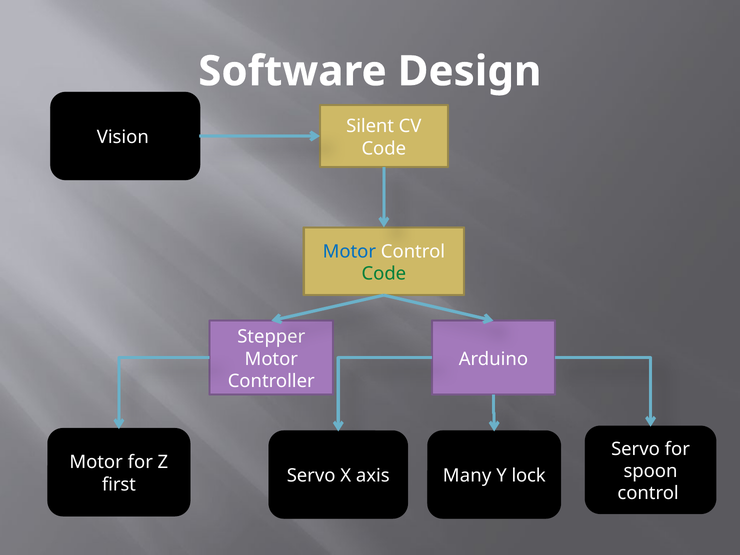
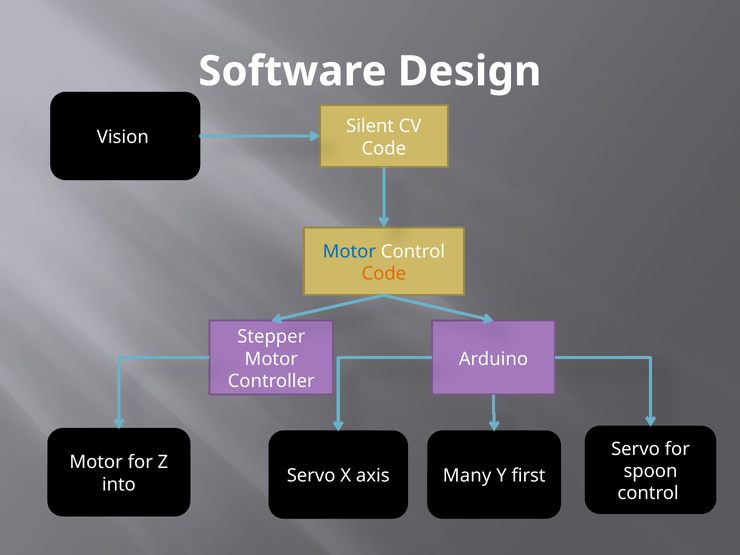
Code colour: green -> orange (384, 274)
lock: lock -> first (529, 476)
first: first -> into (119, 485)
